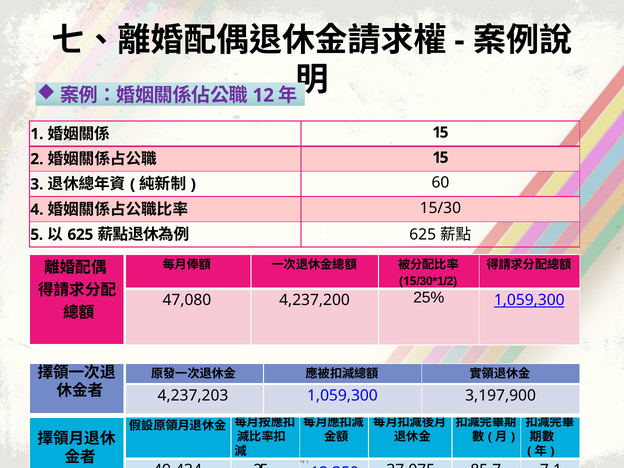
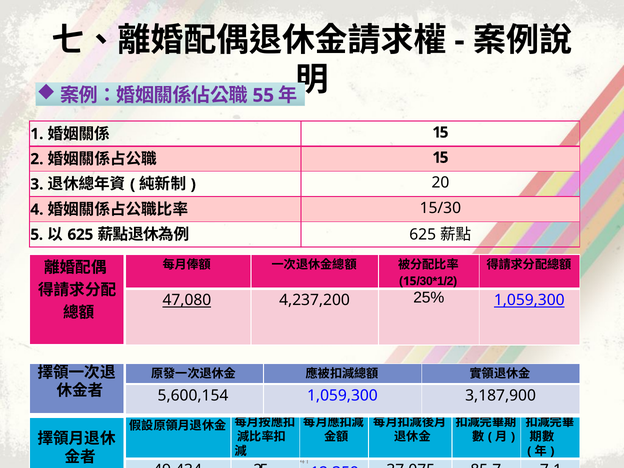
12: 12 -> 55 (263, 95)
60: 60 -> 20 (440, 183)
47,080 underline: none -> present (187, 300)
4,237,203: 4,237,203 -> 5,600,154 (193, 395)
3,197,900: 3,197,900 -> 3,187,900 (501, 395)
